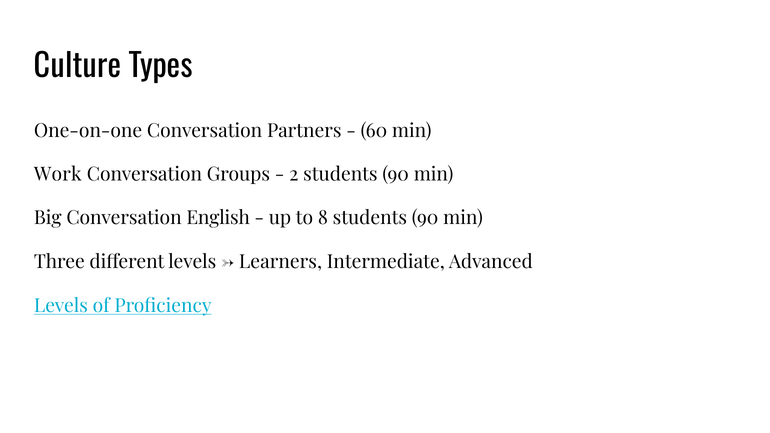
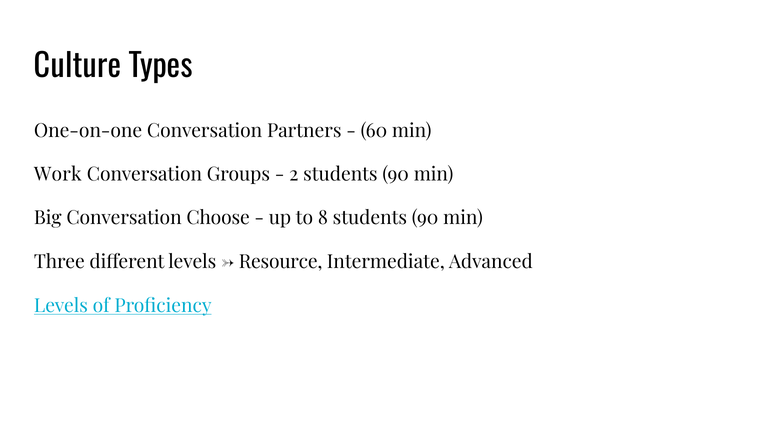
English: English -> Choose (218, 218)
Learners: Learners -> Resource (281, 262)
